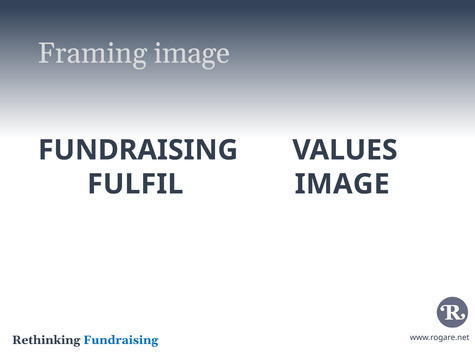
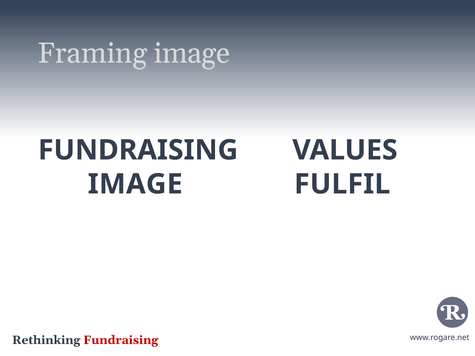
FULFIL: FULFIL -> IMAGE (135, 184)
IMAGE: IMAGE -> FULFIL (342, 184)
Fundraising colour: blue -> red (121, 340)
